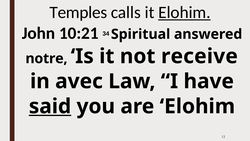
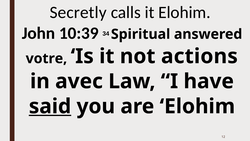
Temples: Temples -> Secretly (78, 12)
Elohim underline: present -> none (184, 12)
10:21: 10:21 -> 10:39 (79, 33)
notre: notre -> votre (46, 58)
receive: receive -> actions (199, 56)
